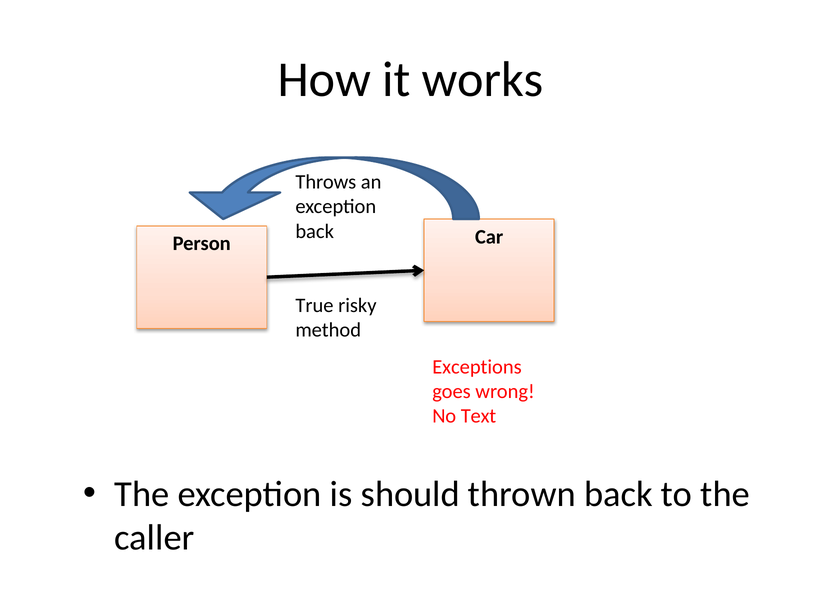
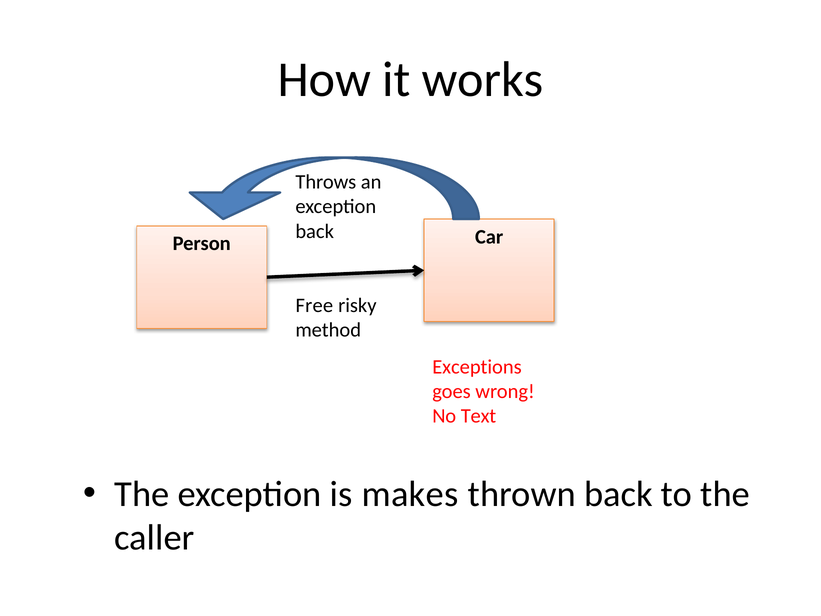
True: True -> Free (314, 305)
should: should -> makes (410, 494)
